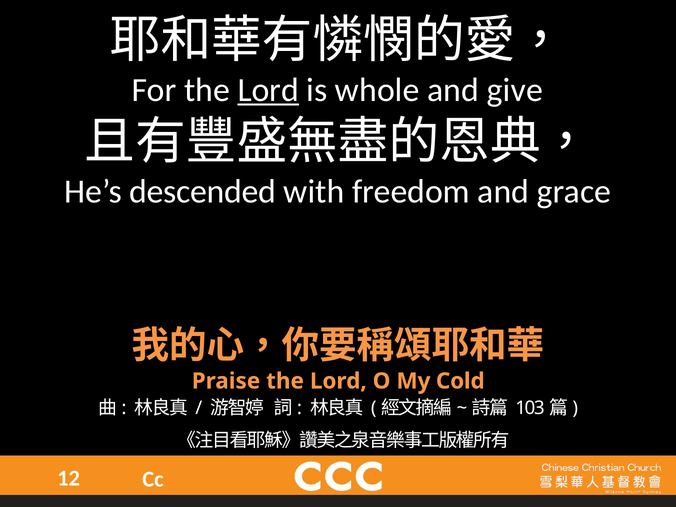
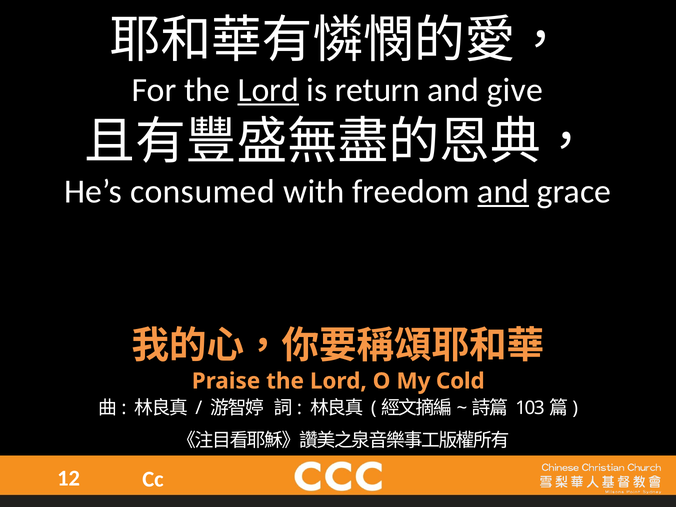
whole: whole -> return (377, 90)
descended: descended -> consumed (202, 191)
and underline: none -> present (503, 191)
